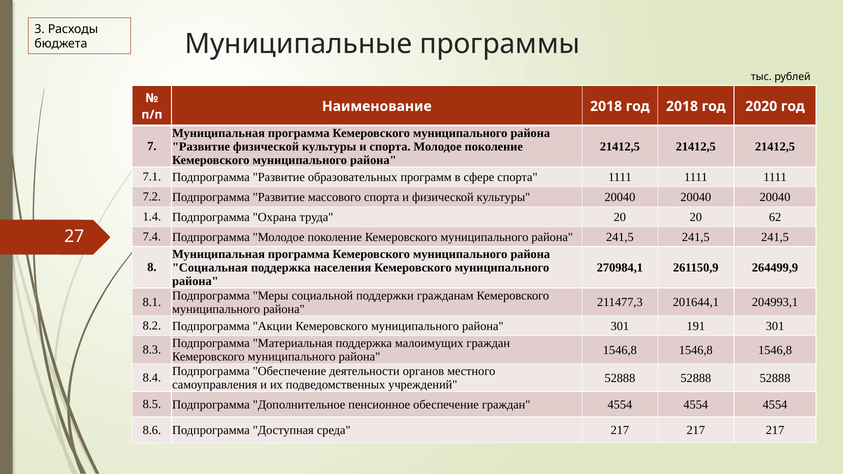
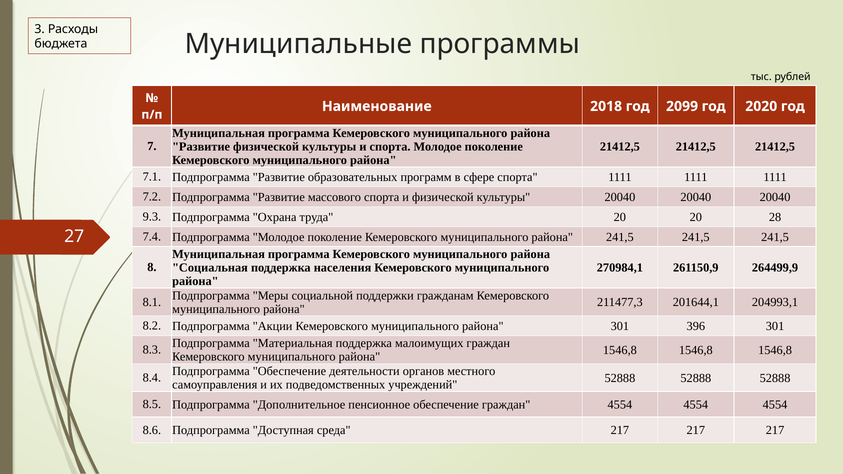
год 2018: 2018 -> 2099 (682, 106)
1.4: 1.4 -> 9.3 (152, 217)
62: 62 -> 28 (775, 217)
191: 191 -> 396 (696, 326)
